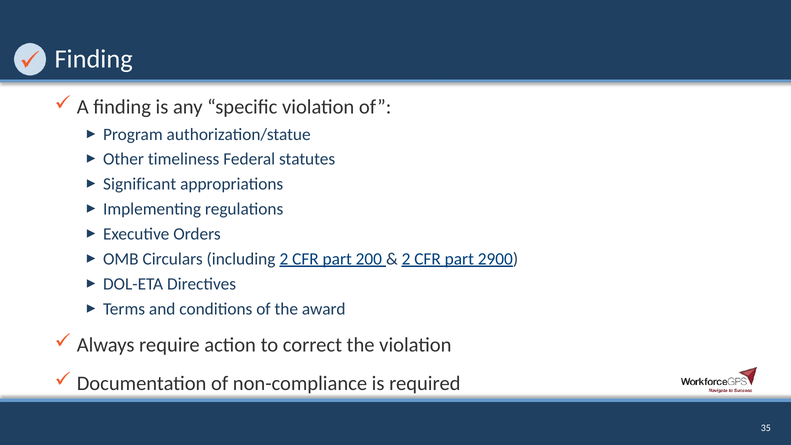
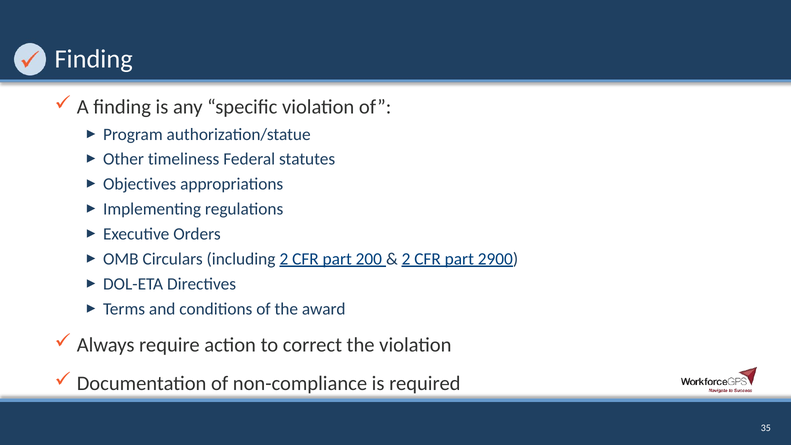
Significant: Significant -> Objectives (140, 184)
